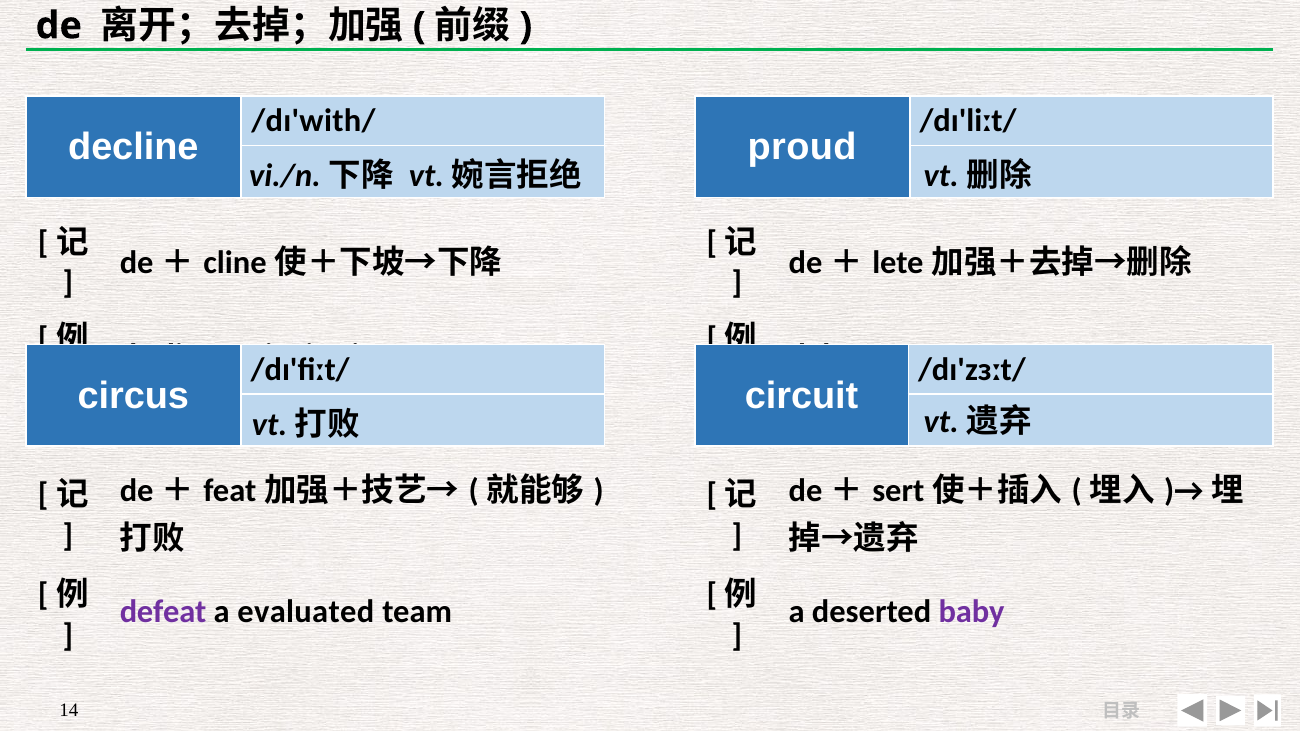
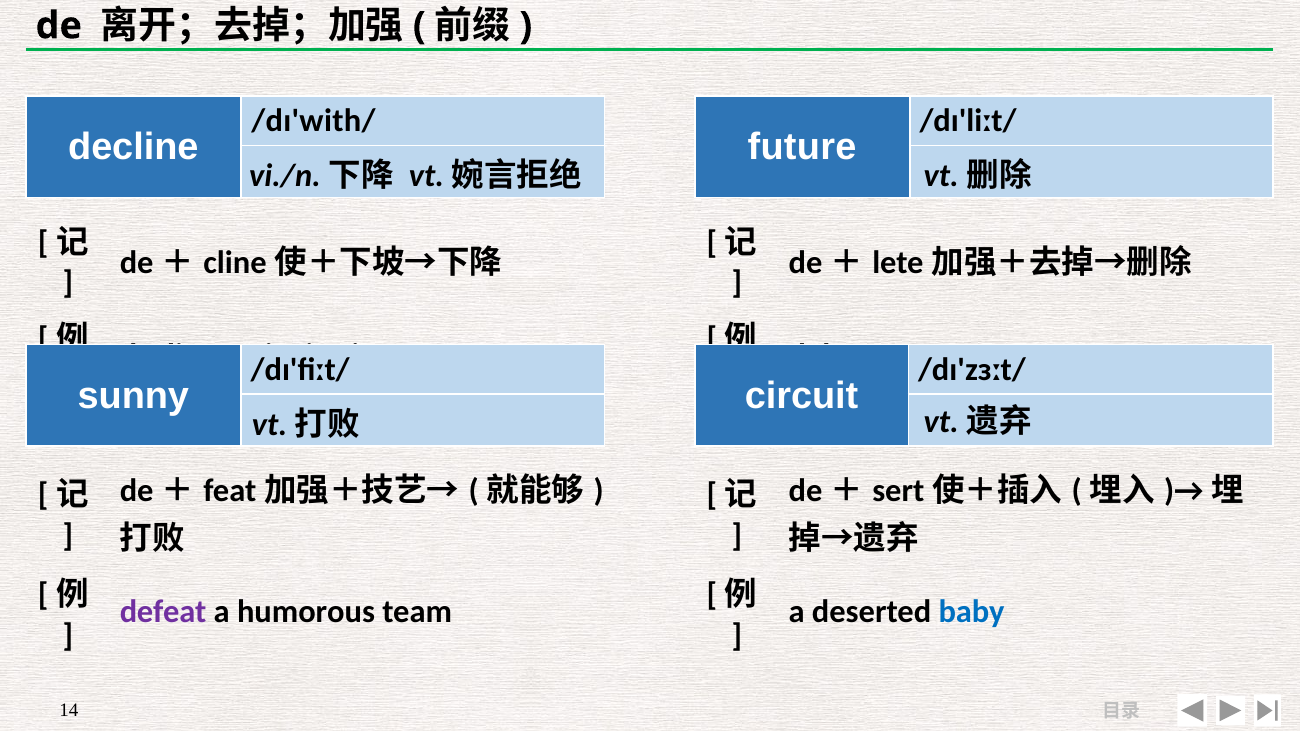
proud: proud -> future (802, 148)
circus: circus -> sunny (133, 396)
evaluated: evaluated -> humorous (306, 612)
baby colour: purple -> blue (972, 612)
